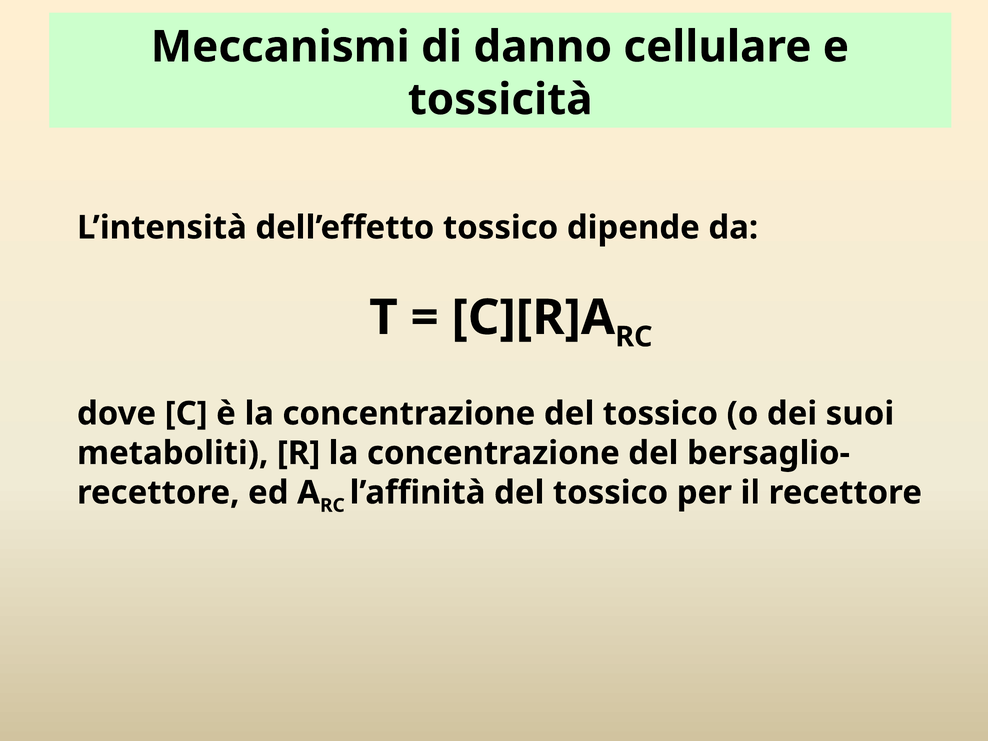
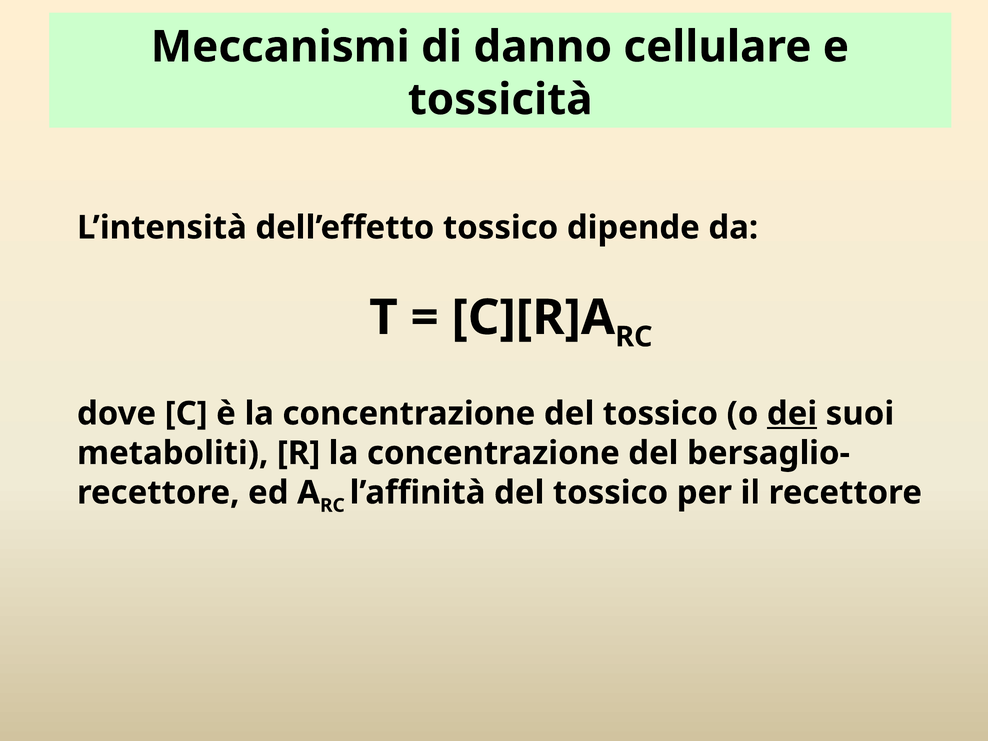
dei underline: none -> present (792, 414)
